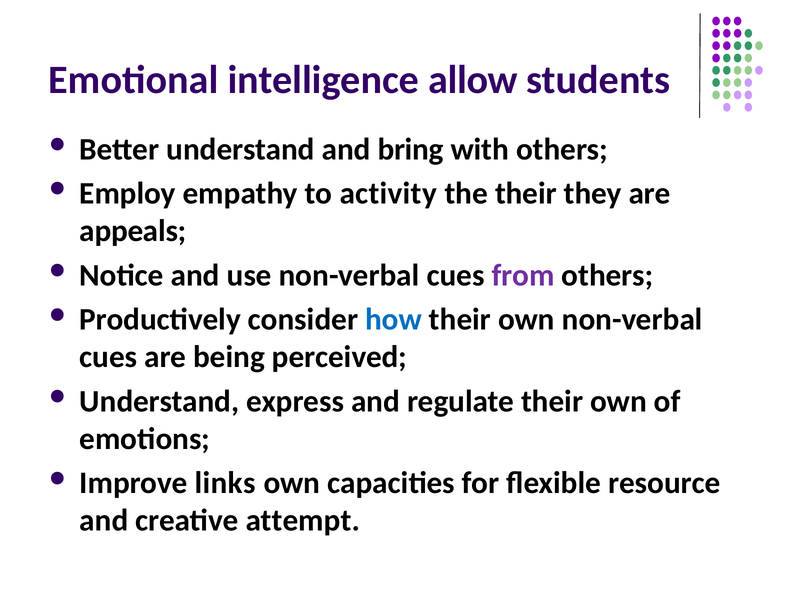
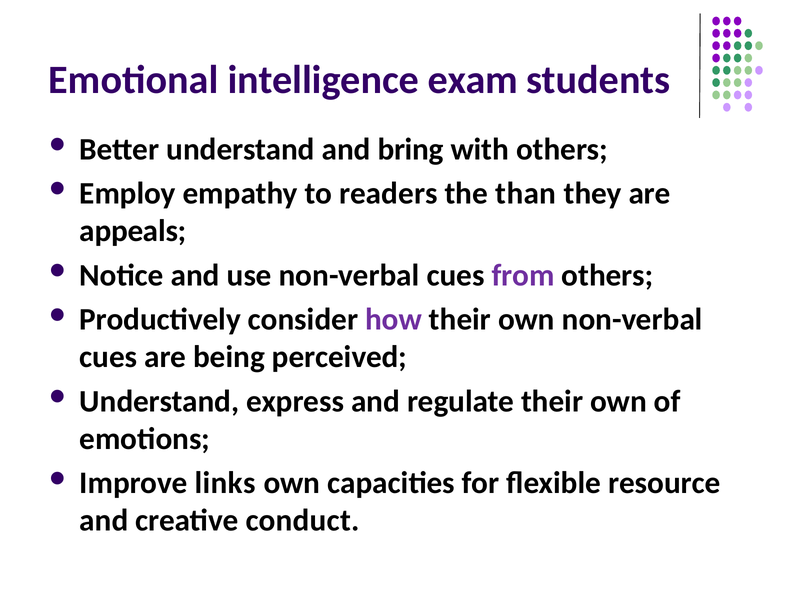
allow: allow -> exam (473, 80)
activity: activity -> readers (388, 193)
the their: their -> than (526, 193)
how colour: blue -> purple (394, 320)
attempt: attempt -> conduct (303, 521)
